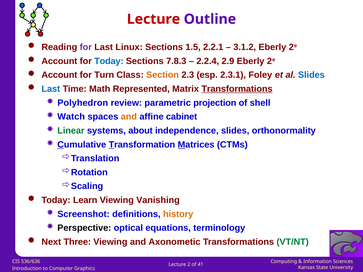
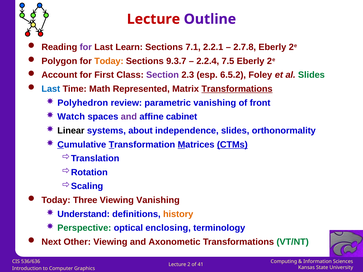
Linux: Linux -> Learn (129, 47)
1.5: 1.5 -> 7.1 (193, 47)
3.1.2: 3.1.2 -> 2.7.8 (245, 47)
Account: Account -> Polygon (59, 61)
Today colour: blue -> orange (109, 61)
7.8.3: 7.8.3 -> 9.3.7 (176, 61)
2.9: 2.9 -> 7.5 (228, 61)
Turn: Turn -> First (104, 75)
Section colour: orange -> purple (163, 75)
2.3.1: 2.3.1 -> 6.5.2 (233, 75)
Slides colour: blue -> green (311, 75)
parametric projection: projection -> vanishing (215, 103)
shell: shell -> front (260, 103)
and colour: orange -> purple (129, 117)
Linear colour: green -> black (71, 131)
CTMs underline: none -> present (232, 145)
Learn: Learn -> Three (85, 200)
Screenshot: Screenshot -> Understand (84, 214)
Perspective colour: black -> green (84, 228)
equations: equations -> enclosing (168, 228)
Three: Three -> Other (77, 242)
